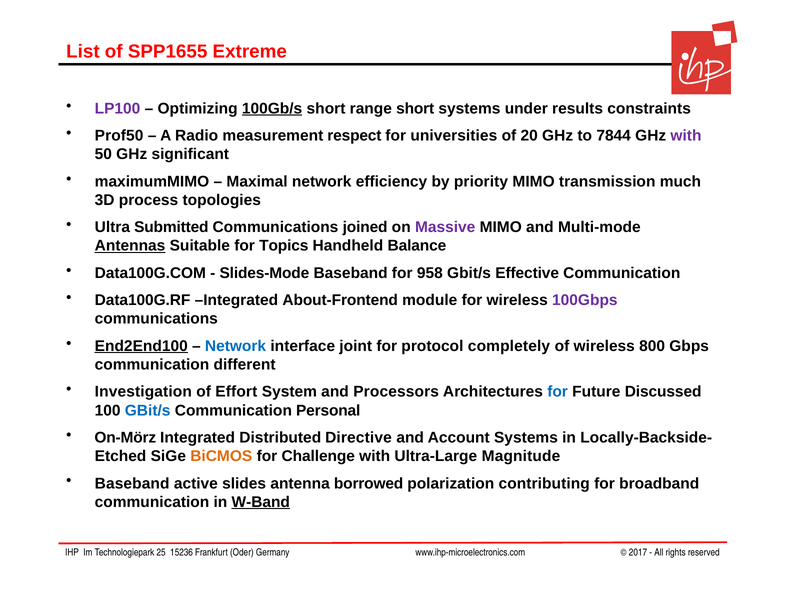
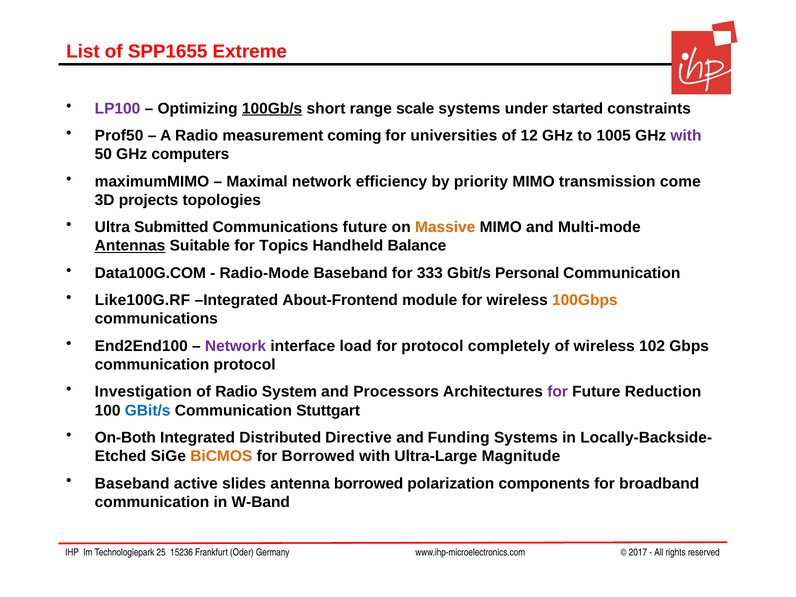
range short: short -> scale (415, 108)
results: results -> started (578, 108)
respect: respect -> coming (354, 136)
20: 20 -> 12 (529, 136)
7844: 7844 -> 1005 (614, 136)
significant: significant -> computers (190, 154)
much: much -> come (680, 181)
process: process -> projects (149, 200)
Communications joined: joined -> future (365, 227)
Massive colour: purple -> orange (445, 227)
Slides-Mode: Slides-Mode -> Radio-Mode (264, 273)
958: 958 -> 333 (430, 273)
Effective: Effective -> Personal (527, 273)
Data100G.RF: Data100G.RF -> Like100G.RF (142, 300)
100Gbps colour: purple -> orange (585, 300)
End2End100 underline: present -> none (141, 346)
Network colour: blue -> purple (236, 346)
joint: joint -> load (356, 346)
800: 800 -> 102 (652, 346)
communication different: different -> protocol (245, 365)
of Effort: Effort -> Radio (236, 392)
for colour: blue -> purple (558, 392)
Discussed: Discussed -> Reduction (663, 392)
Personal: Personal -> Stuttgart (328, 410)
On-Mörz: On-Mörz -> On-Both (125, 438)
Account: Account -> Funding (459, 438)
for Challenge: Challenge -> Borrowed (318, 456)
contributing: contributing -> components (544, 483)
W-Band underline: present -> none (261, 502)
